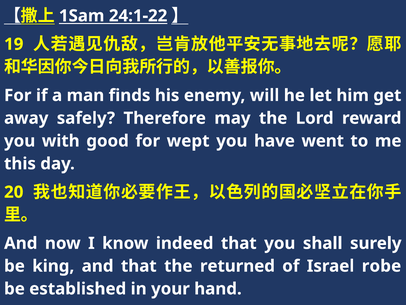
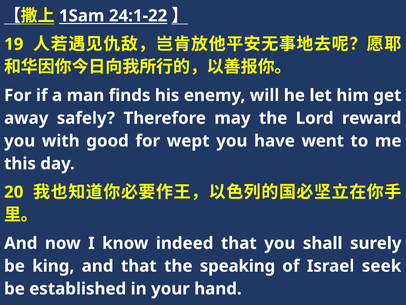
returned: returned -> speaking (237, 266)
robe: robe -> seek (382, 266)
